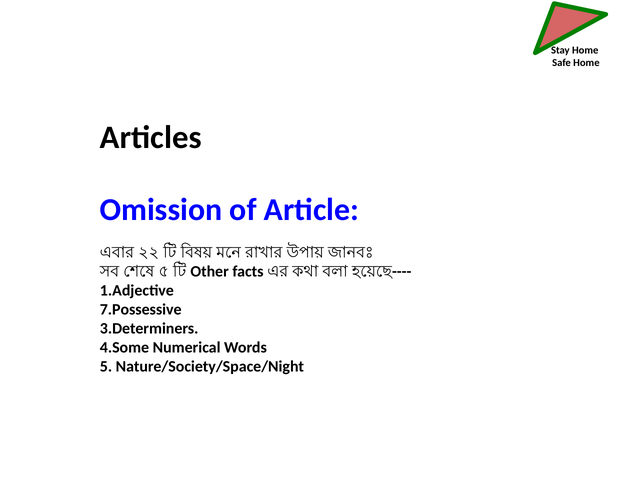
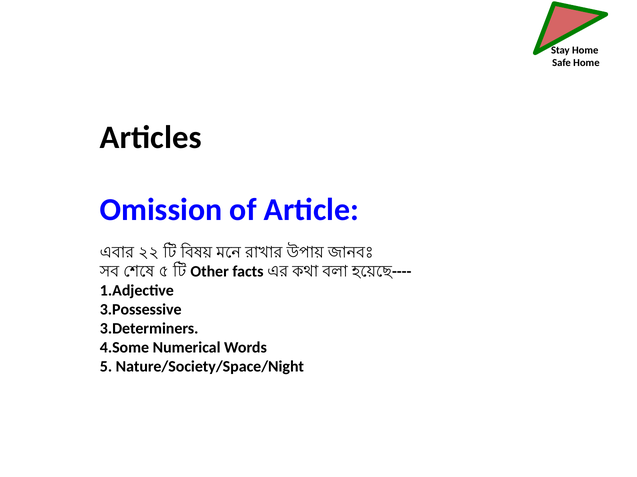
7.Possessive: 7.Possessive -> 3.Possessive (141, 310)
